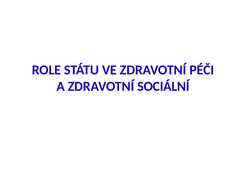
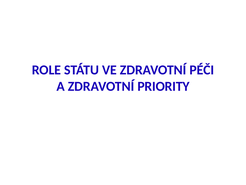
SOCIÁLNÍ: SOCIÁLNÍ -> PRIORITY (163, 86)
